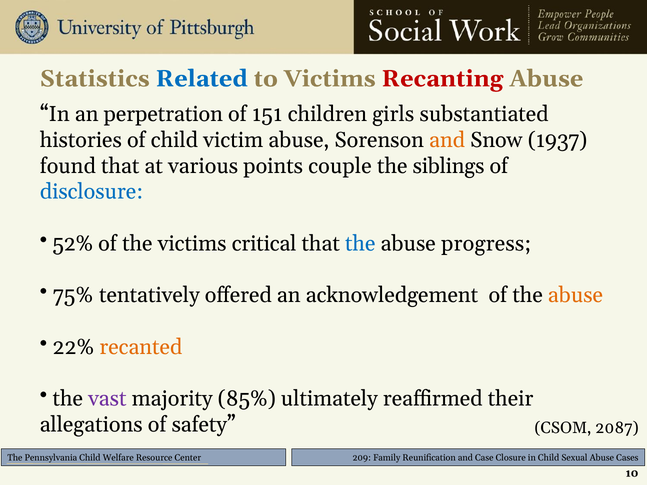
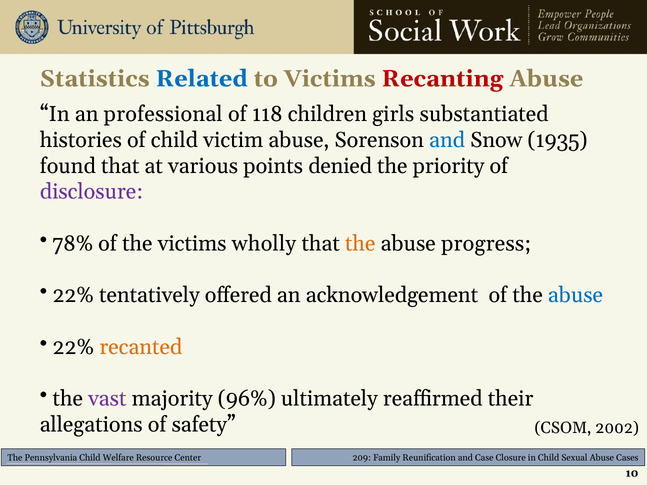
perpetration: perpetration -> professional (163, 114)
151: 151 -> 118 (267, 114)
and colour: orange -> blue (447, 140)
1937: 1937 -> 1935 (558, 140)
couple: couple -> denied (340, 166)
siblings: siblings -> priority (449, 166)
disclosure colour: blue -> purple (91, 192)
52%: 52% -> 78% (73, 244)
critical: critical -> wholly (264, 244)
the colour: blue -> orange (360, 244)
75%: 75% -> 22% (73, 295)
abuse colour: orange -> blue (576, 295)
85%: 85% -> 96% (247, 399)
2087: 2087 -> 2002 (617, 428)
